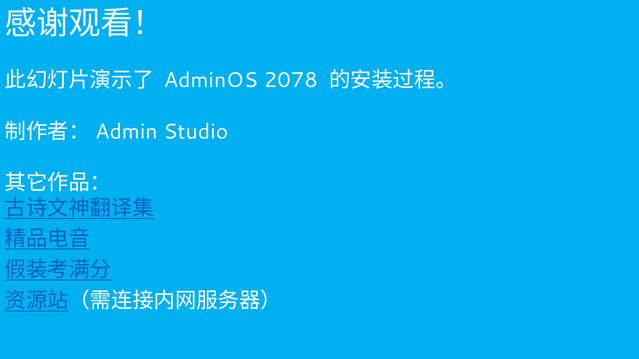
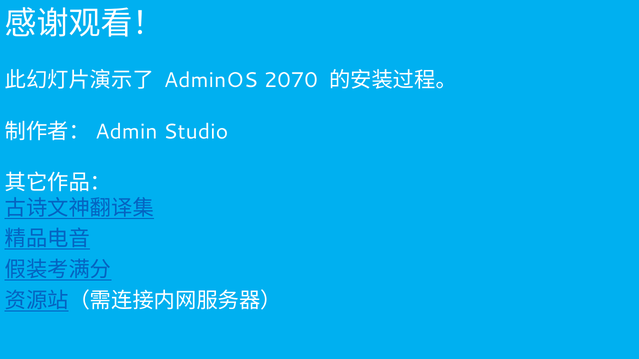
2078: 2078 -> 2070 (291, 81)
